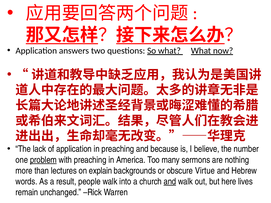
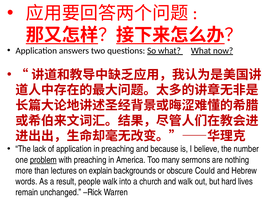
Virtue: Virtue -> Could (205, 171)
and underline: present -> none (170, 182)
here: here -> hard (229, 182)
